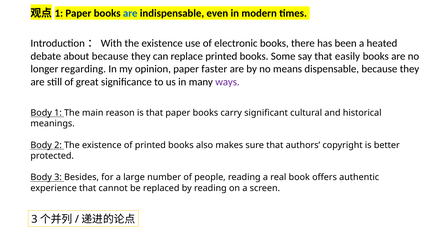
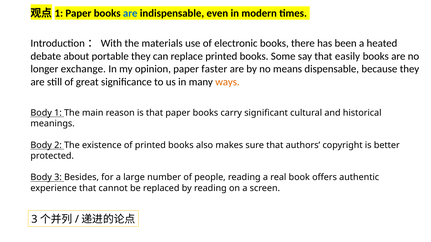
Introduction：With the existence: existence -> materials (162, 43)
about because: because -> portable (110, 56)
regarding: regarding -> exchange (83, 69)
ways colour: purple -> orange (227, 82)
